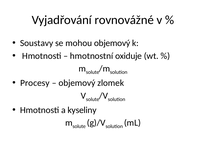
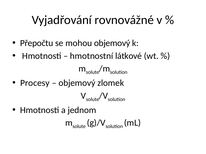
Soustavy: Soustavy -> Přepočtu (37, 43)
oxiduje: oxiduje -> látkové (129, 56)
kyseliny: kyseliny -> jednom (82, 110)
